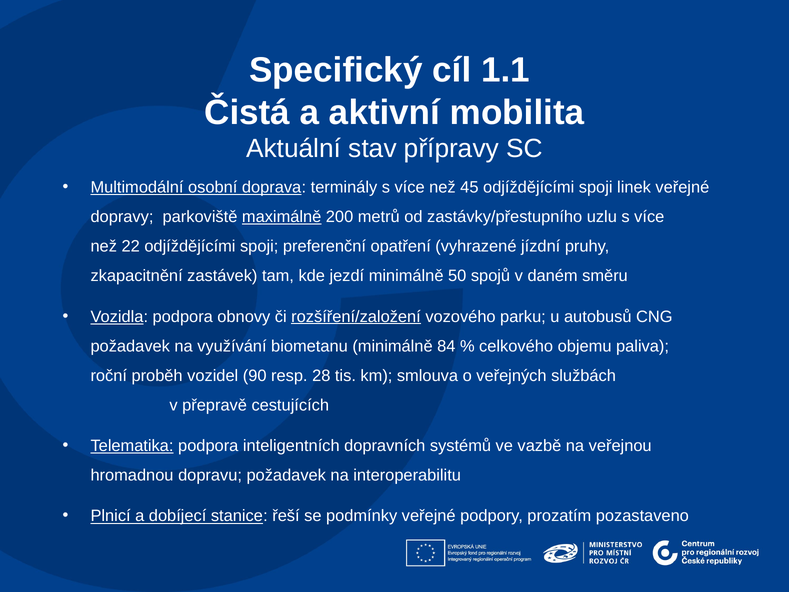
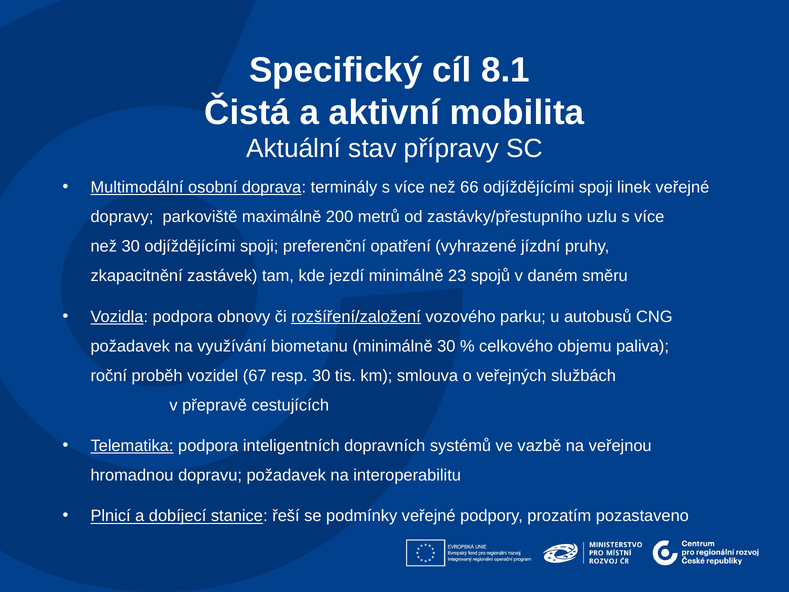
1.1: 1.1 -> 8.1 (505, 70)
45: 45 -> 66 (469, 187)
maximálně underline: present -> none (282, 217)
než 22: 22 -> 30 (131, 246)
50: 50 -> 23 (457, 276)
minimálně 84: 84 -> 30 (446, 346)
90: 90 -> 67 (255, 376)
resp 28: 28 -> 30 (321, 376)
